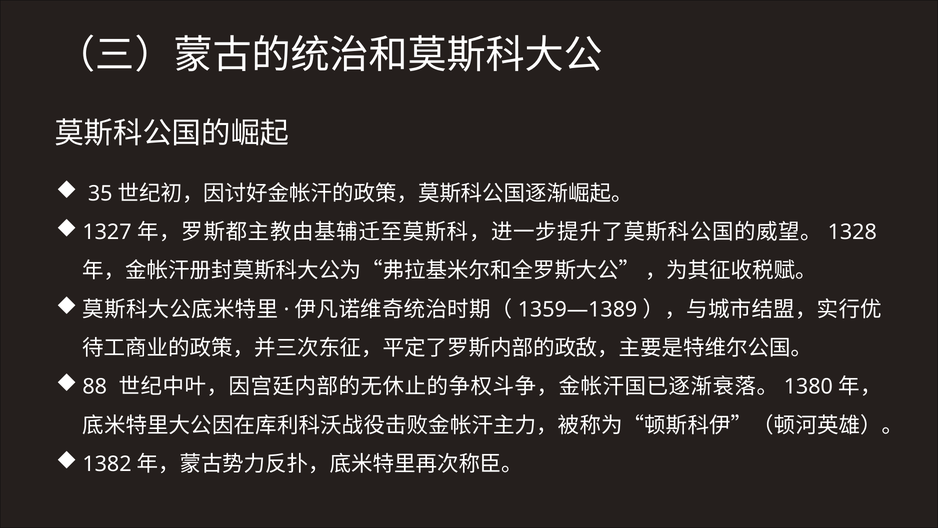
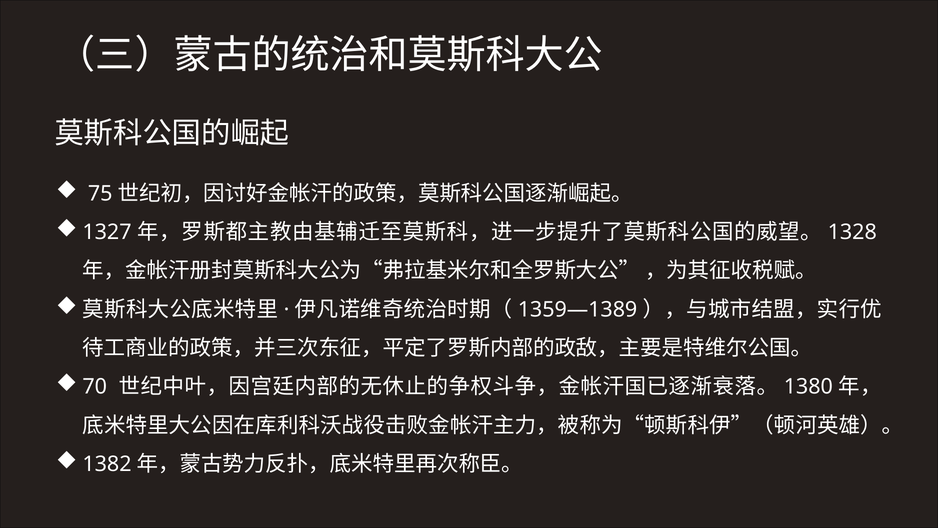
35: 35 -> 75 (100, 193)
88: 88 -> 70 (95, 387)
